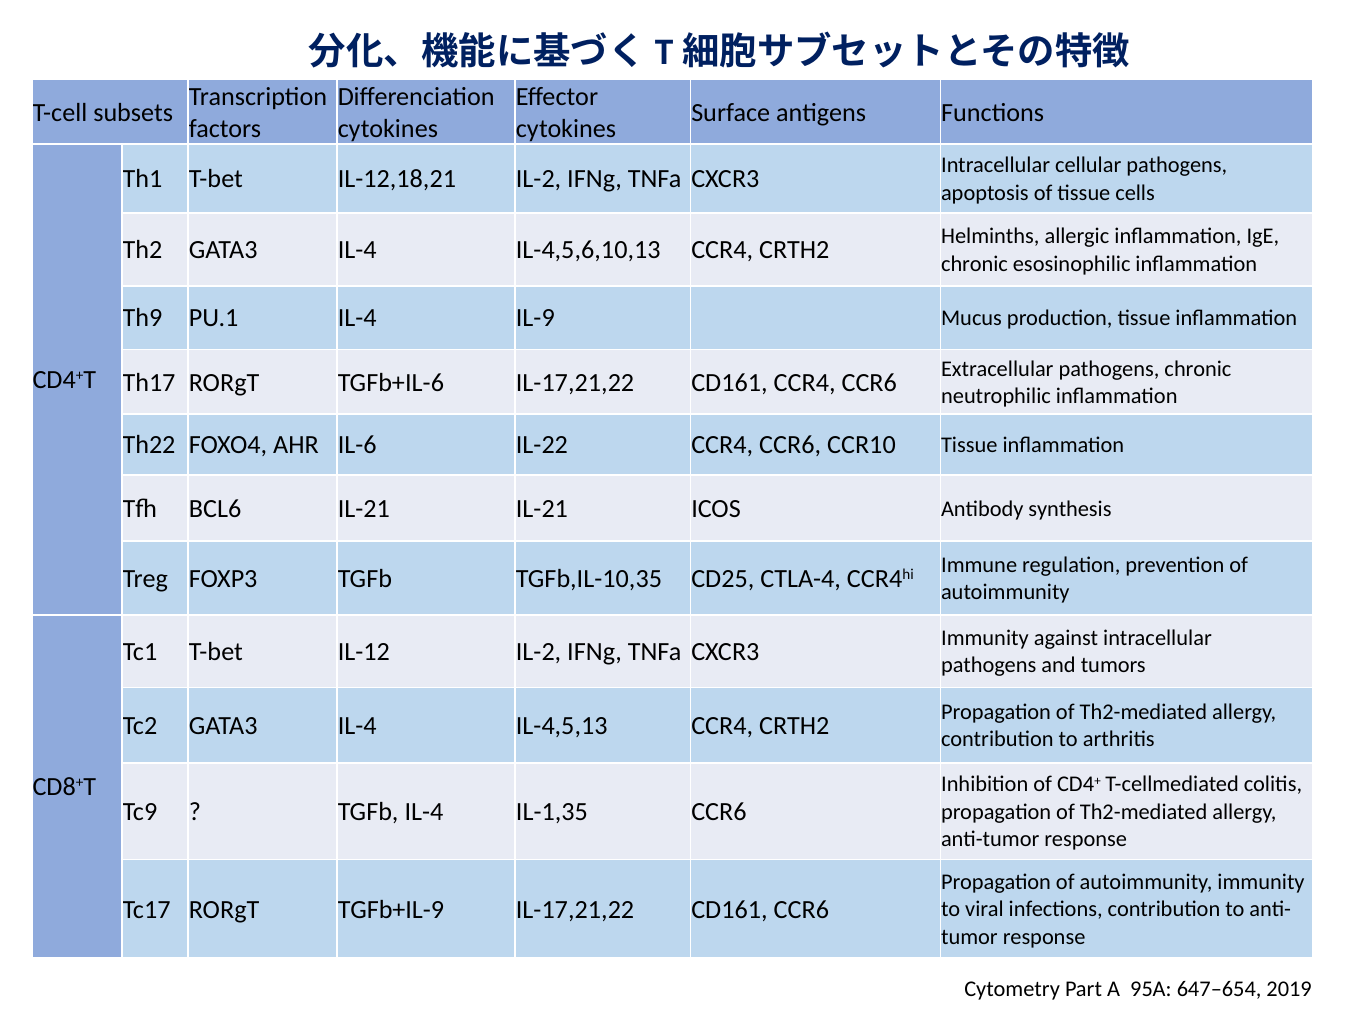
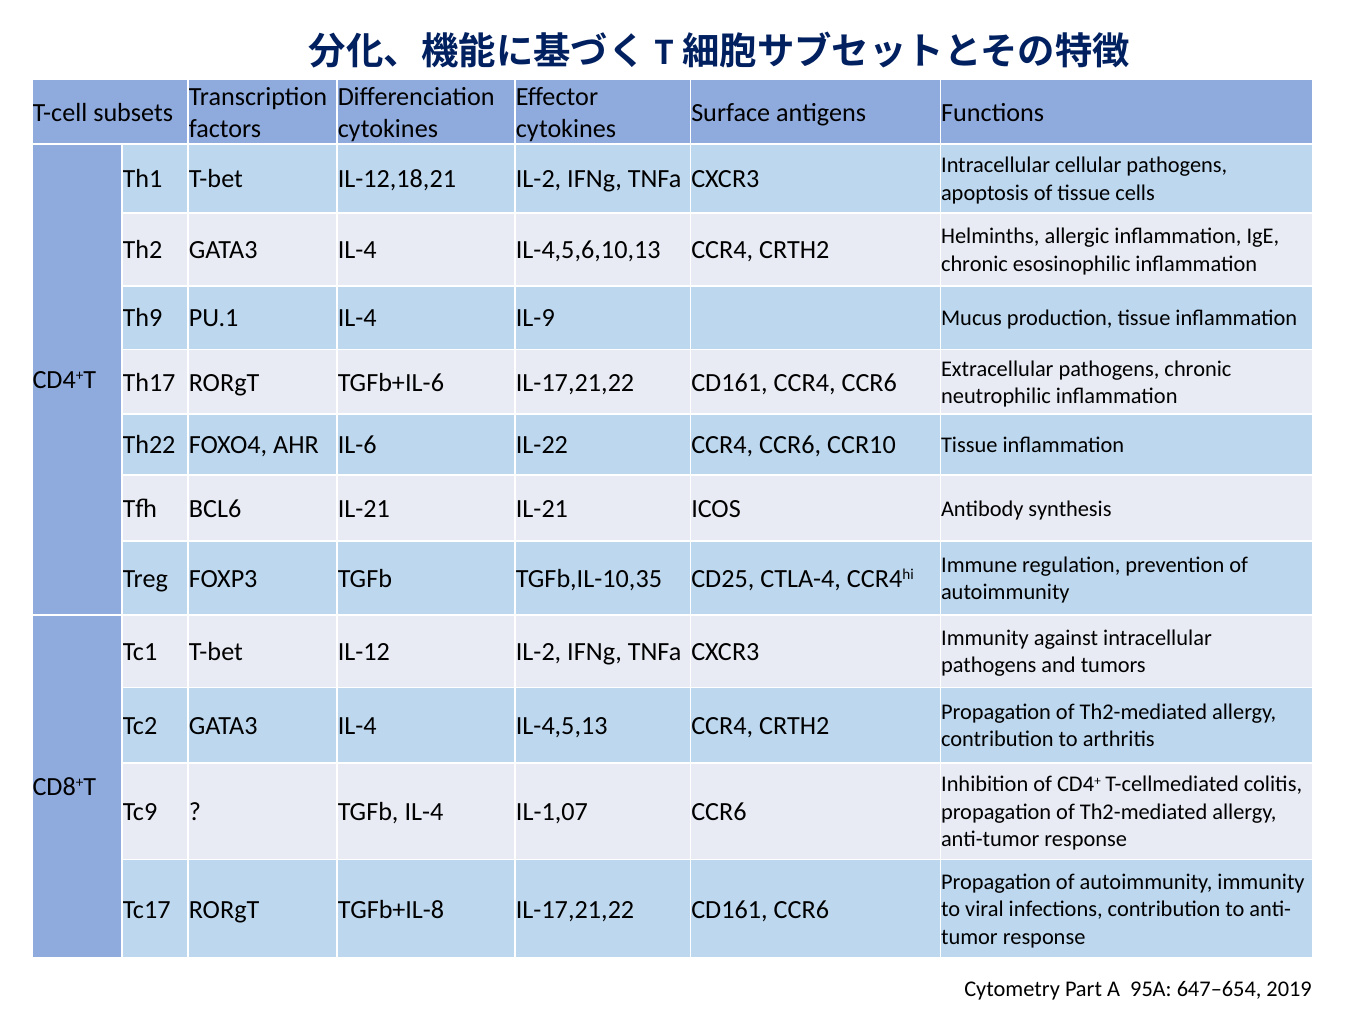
IL-1,35: IL-1,35 -> IL-1,07 (552, 812)
TGFb+IL-9: TGFb+IL-9 -> TGFb+IL-8 (391, 909)
